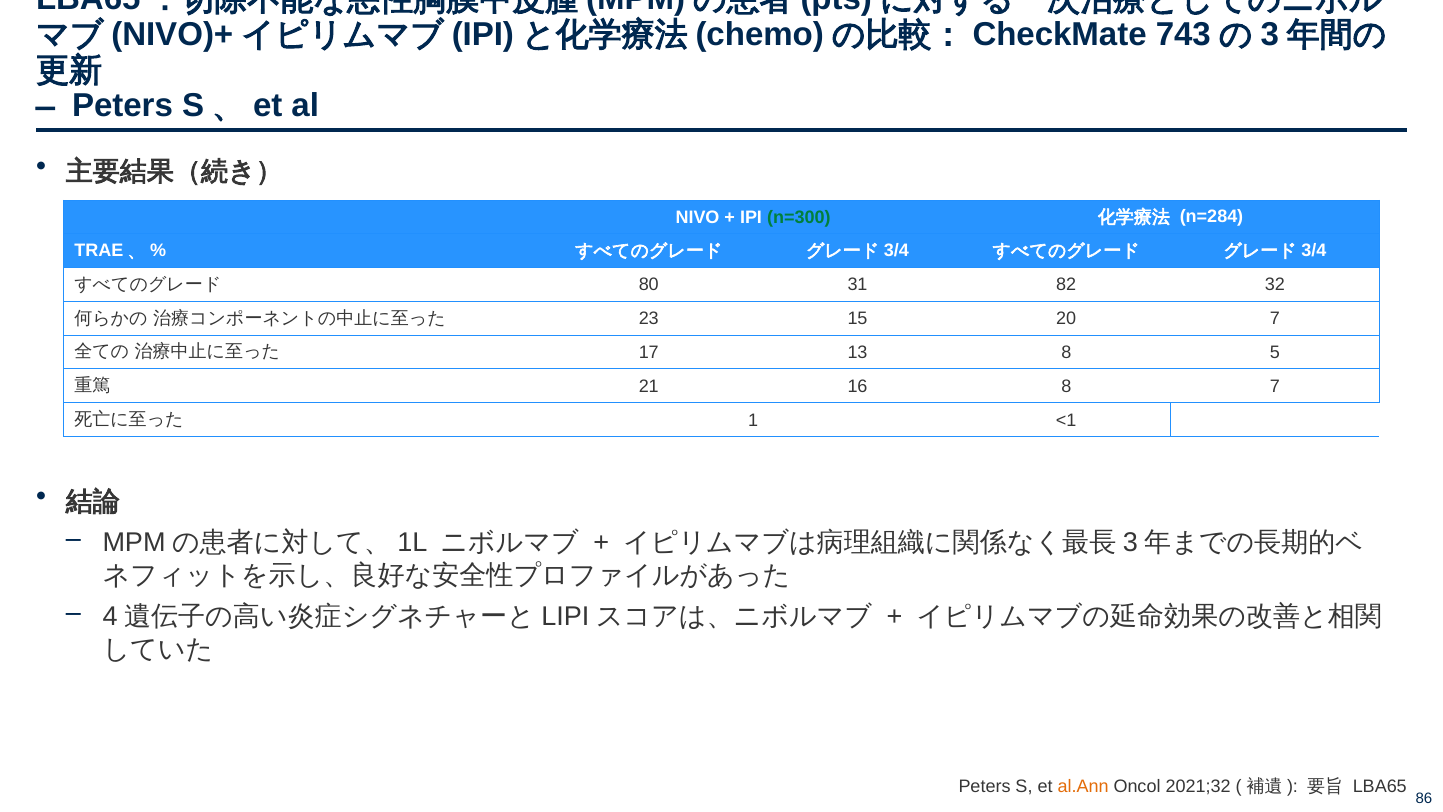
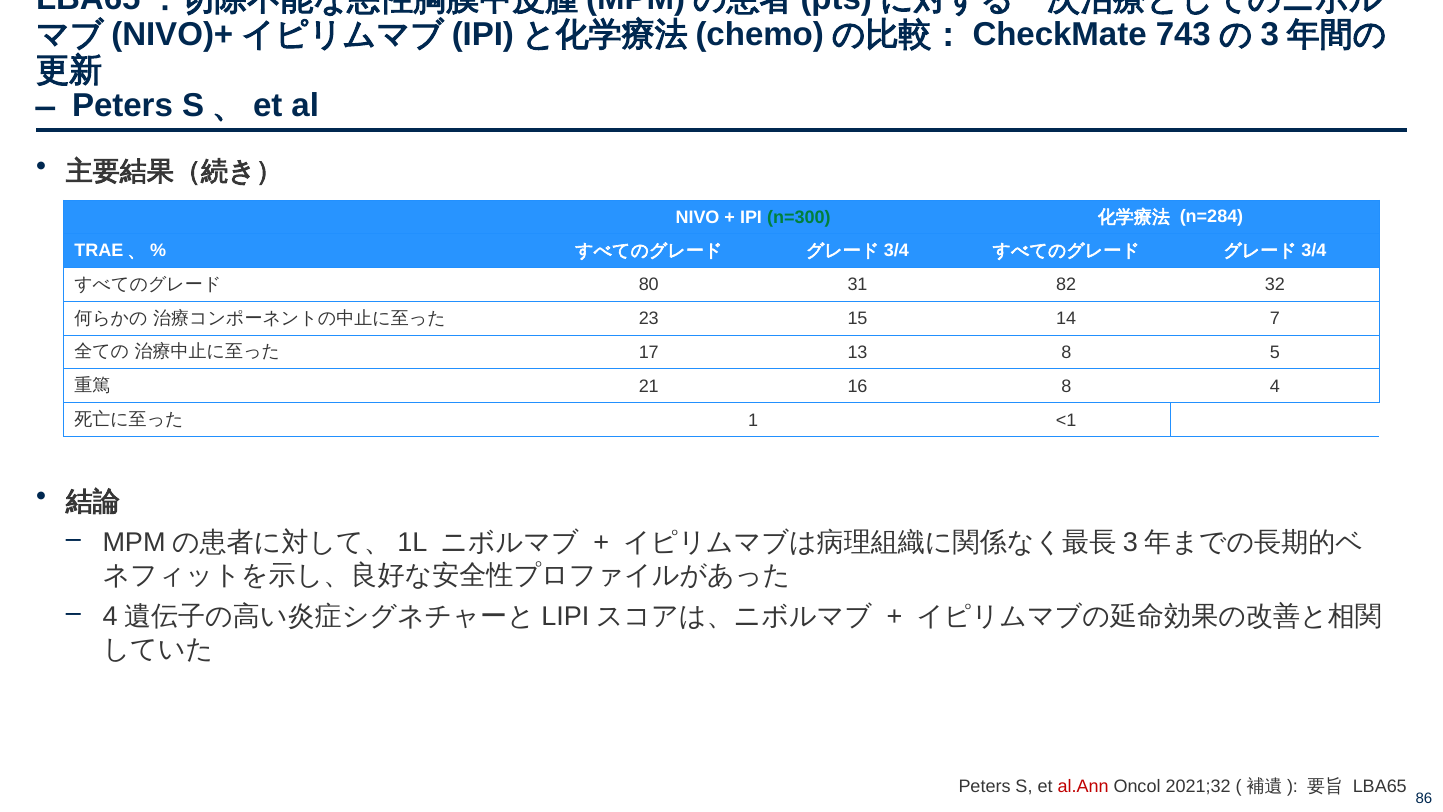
20: 20 -> 14 (1066, 318)
8 7: 7 -> 4 (1275, 386)
al.Ann colour: orange -> red (1083, 786)
